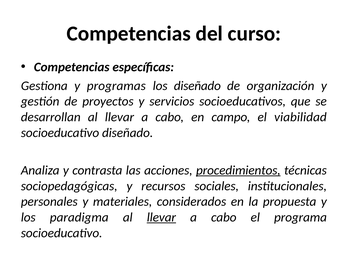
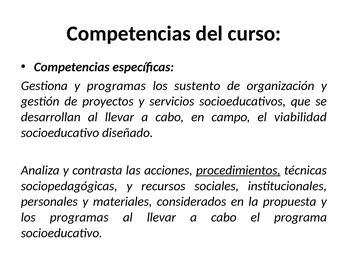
los diseñado: diseñado -> sustento (197, 86)
los paradigma: paradigma -> programas (79, 217)
llevar underline: present -> none (161, 217)
